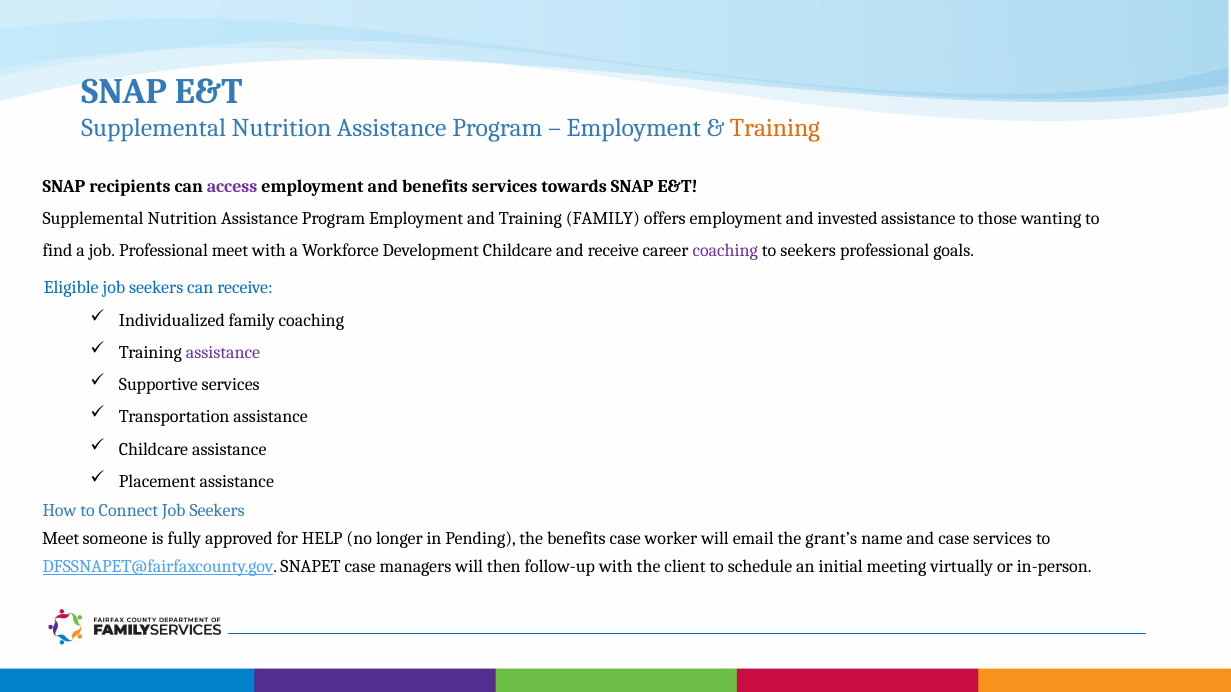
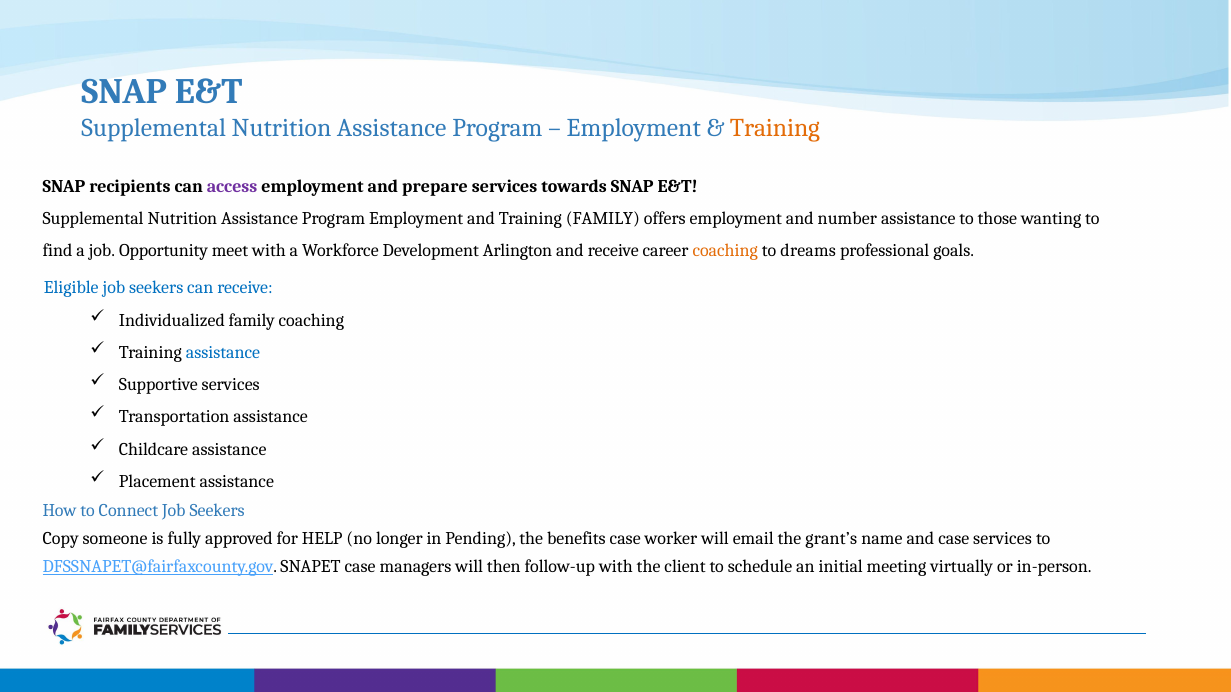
and benefits: benefits -> prepare (435, 186)
invested: invested -> number (847, 219)
job Professional: Professional -> Opportunity (163, 251)
Development Childcare: Childcare -> Arlington (518, 251)
coaching colour: purple -> orange (725, 251)
to seekers: seekers -> dreams (808, 251)
assistance colour: purple -> blue (223, 353)
Meet: Meet -> Copy (61, 539)
